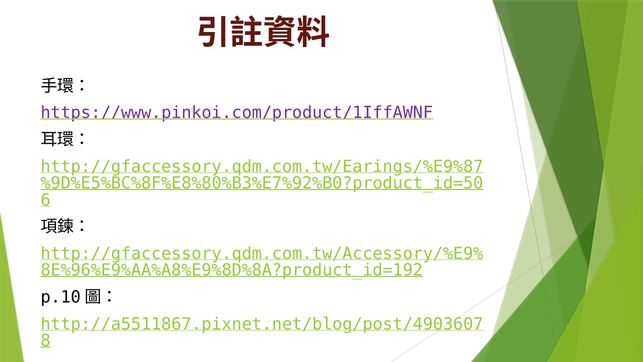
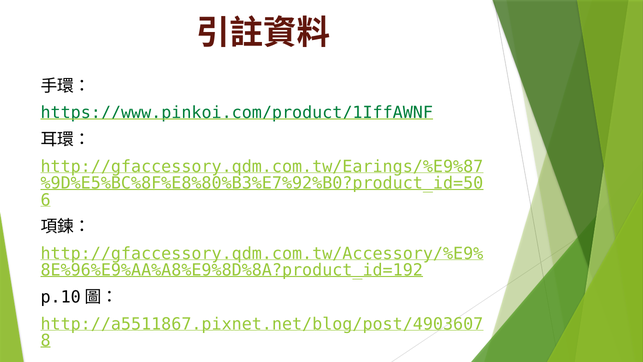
https://www.pinkoi.com/product/1IffAWNF colour: purple -> green (237, 113)
